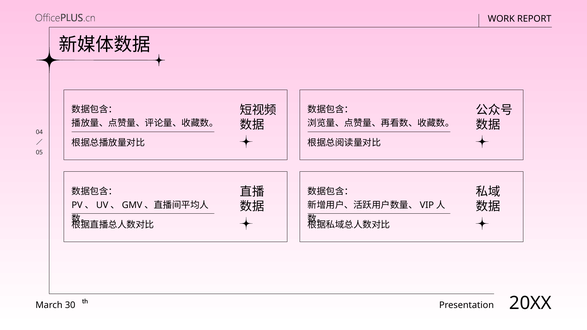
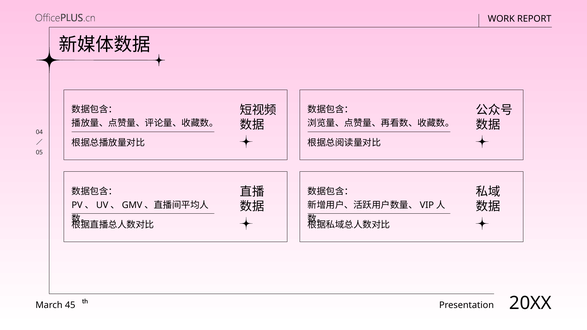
30: 30 -> 45 (70, 305)
